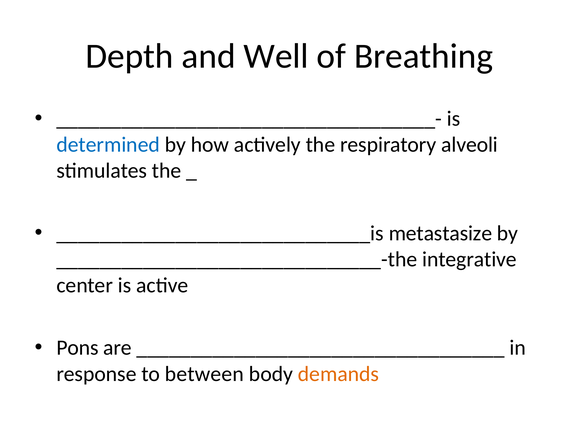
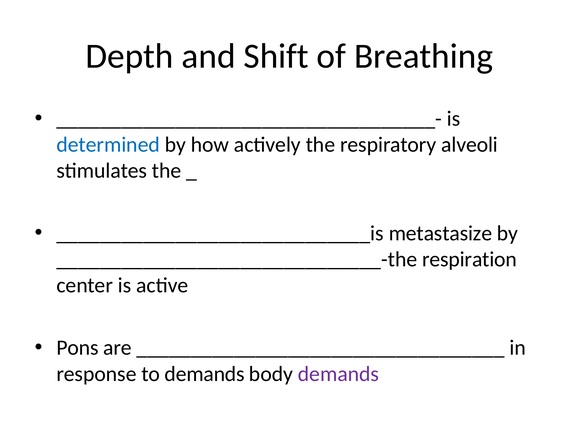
Well: Well -> Shift (276, 56)
integrative: integrative -> respiration (470, 259)
to between: between -> demands (205, 374)
demands colour: orange -> purple (339, 374)
